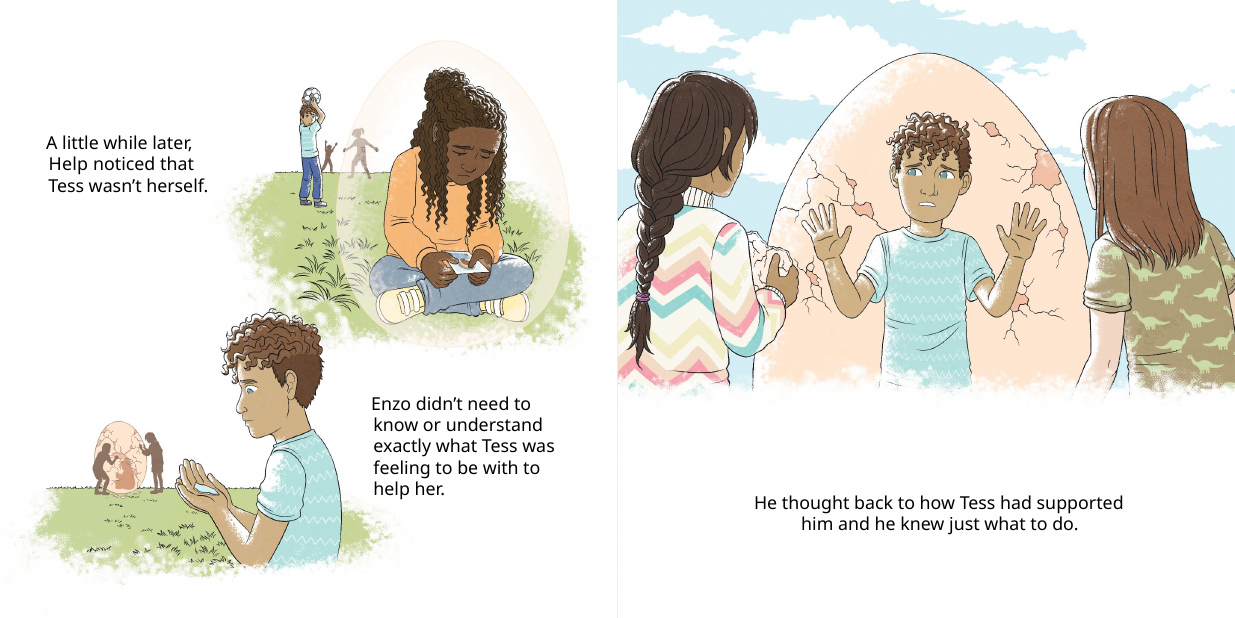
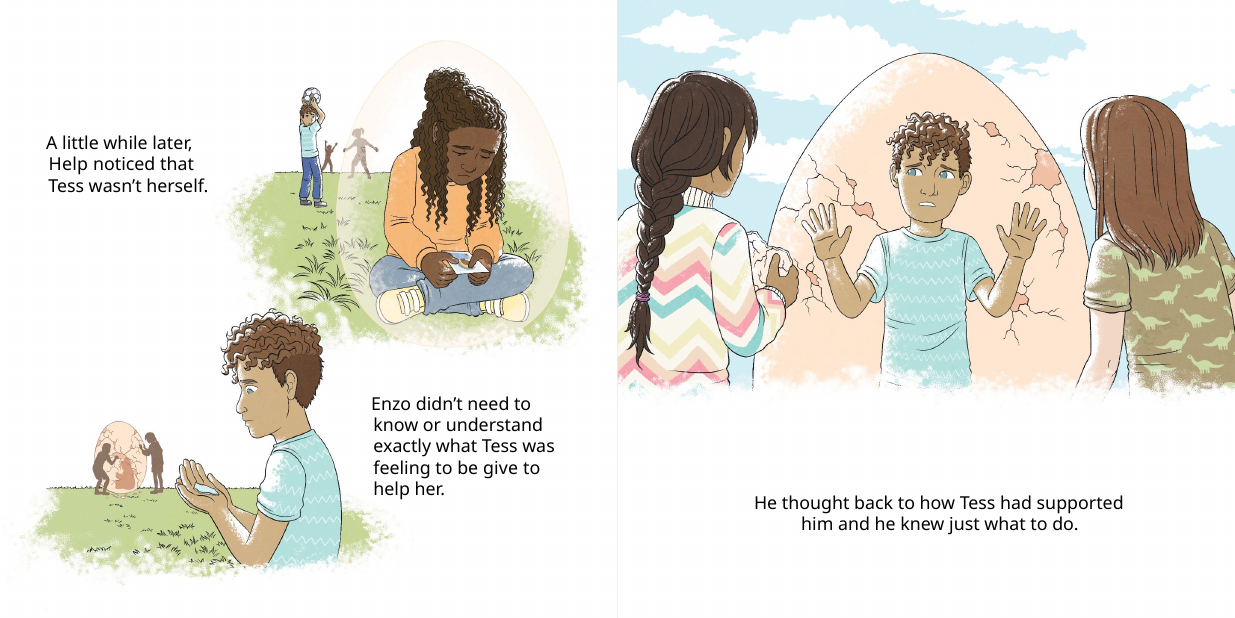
with: with -> give (501, 468)
